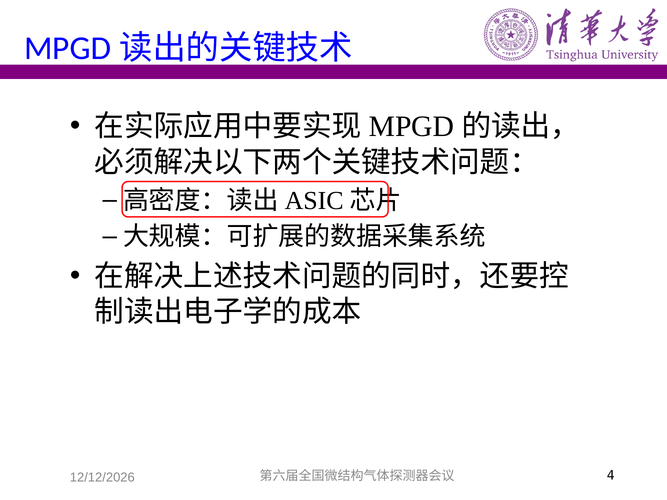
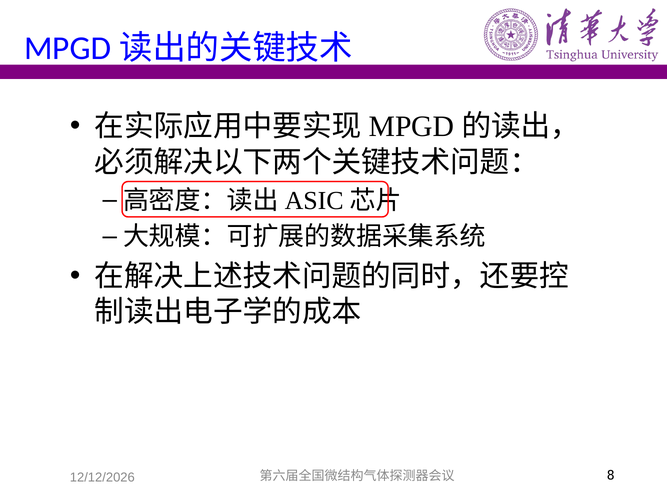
4: 4 -> 8 (611, 476)
